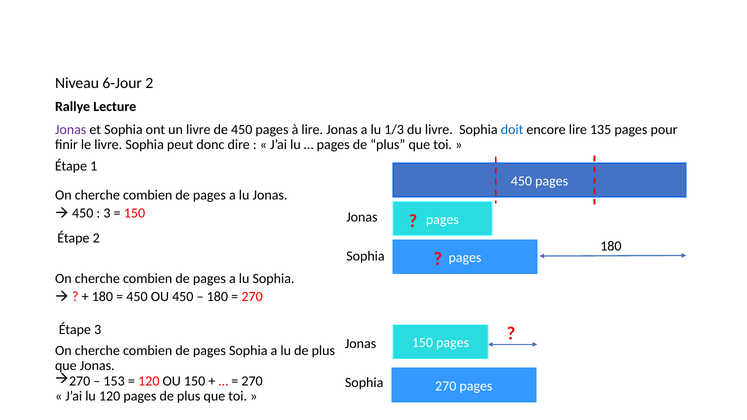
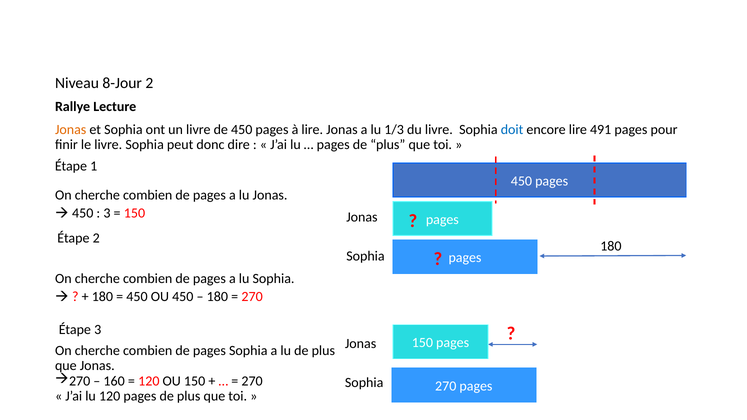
6-Jour: 6-Jour -> 8-Jour (122, 83)
Jonas colour: purple -> orange (71, 130)
135: 135 -> 491 (601, 130)
153: 153 -> 160 (114, 381)
